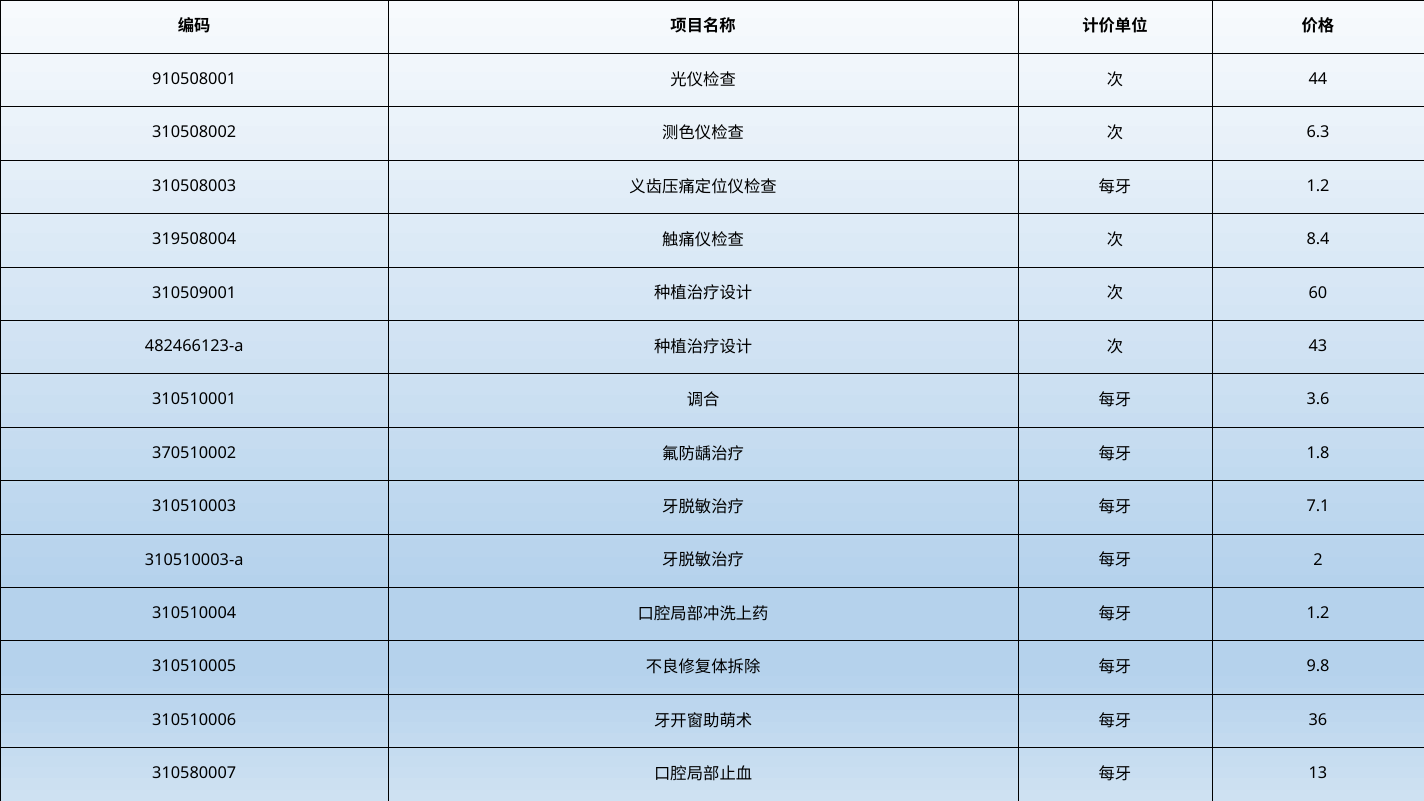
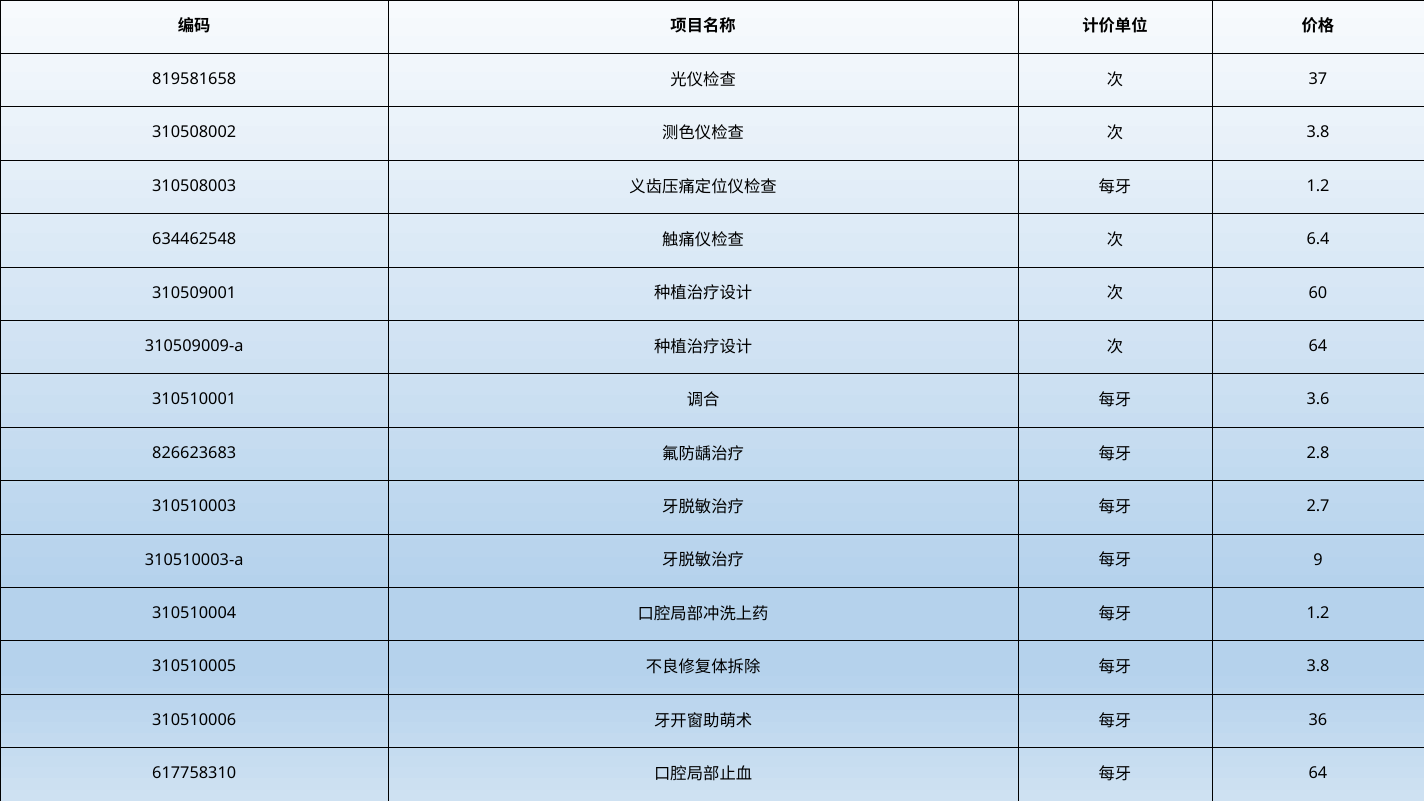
910508001: 910508001 -> 819581658 (194, 79)
44: 44 -> 37 (1318, 79)
6.3: 6.3 -> 3.8 (1318, 132)
319508004: 319508004 -> 634462548 (194, 239)
8.4: 8.4 -> 6.4 (1318, 239)
482466123-a: 482466123-a -> 310509009-a (194, 346)
43: 43 -> 64 (1318, 346)
370510002: 370510002 -> 826623683 (194, 453)
1.8: 1.8 -> 2.8 (1318, 453)
7.1: 7.1 -> 2.7 (1318, 506)
2: 2 -> 9 (1318, 560)
9.8: 9.8 -> 3.8 (1318, 666)
310580007: 310580007 -> 617758310 (194, 773)
13: 13 -> 64 (1318, 773)
